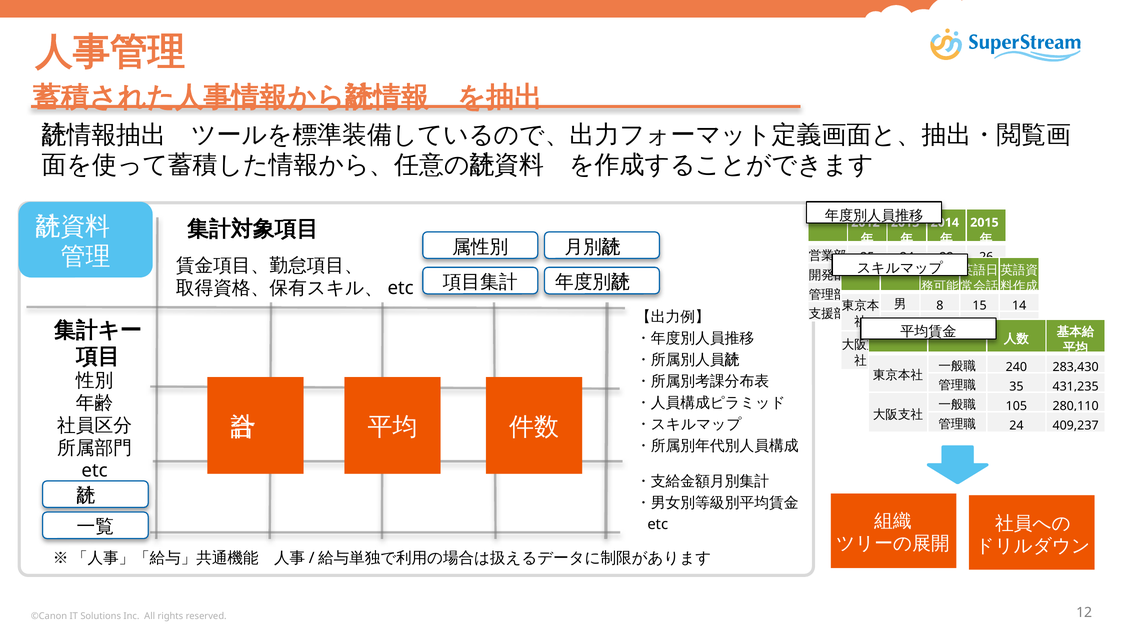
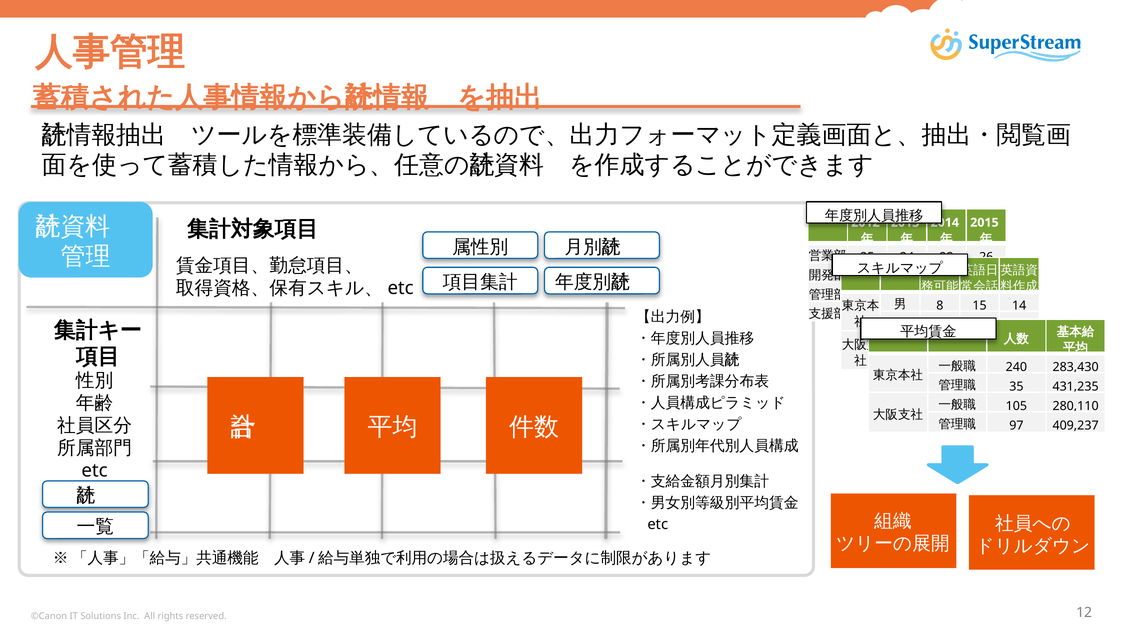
24: 24 -> 97 (1016, 425)
